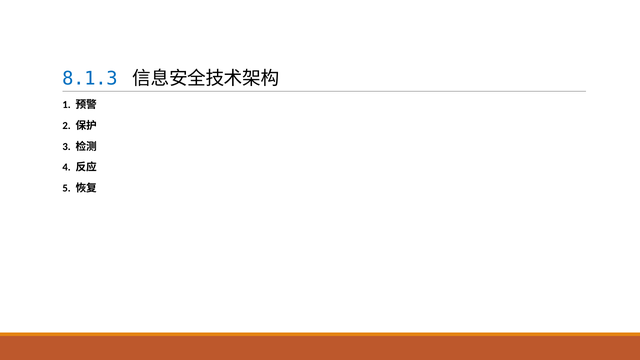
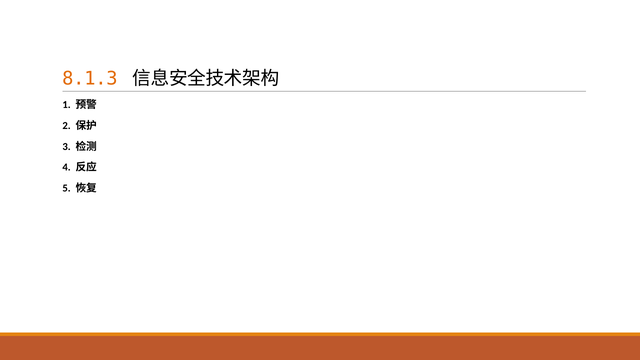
8.1.3 colour: blue -> orange (90, 79)
